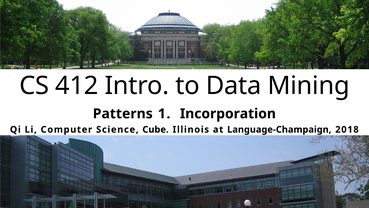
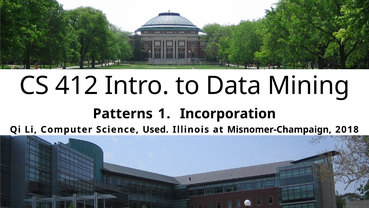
Cube: Cube -> Used (156, 129)
Language-Champaign: Language-Champaign -> Misnomer-Champaign (279, 129)
